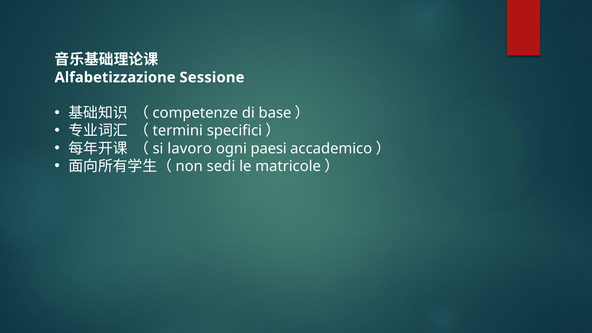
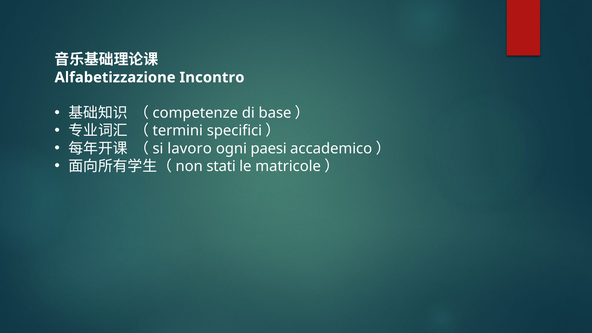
Sessione: Sessione -> Incontro (212, 77)
sedi: sedi -> stati (221, 166)
